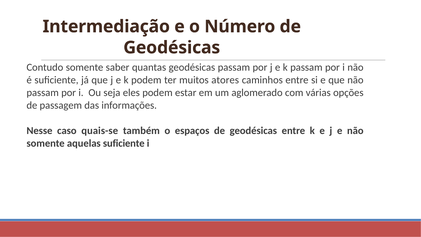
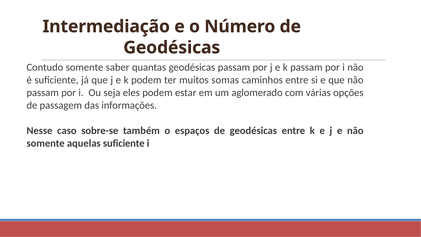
atores: atores -> somas (225, 80)
quais-se: quais-se -> sobre-se (100, 131)
